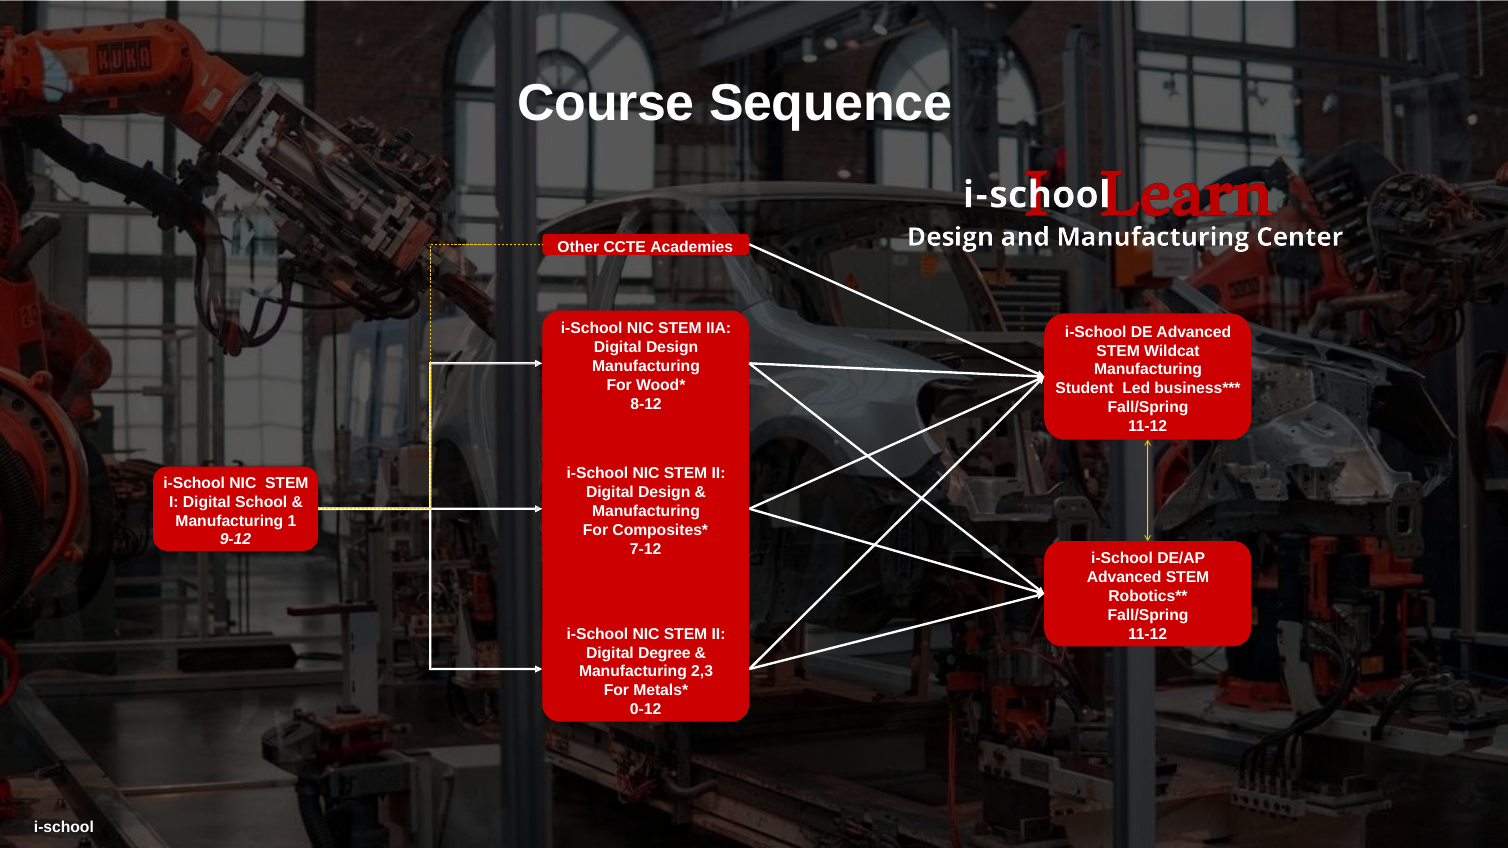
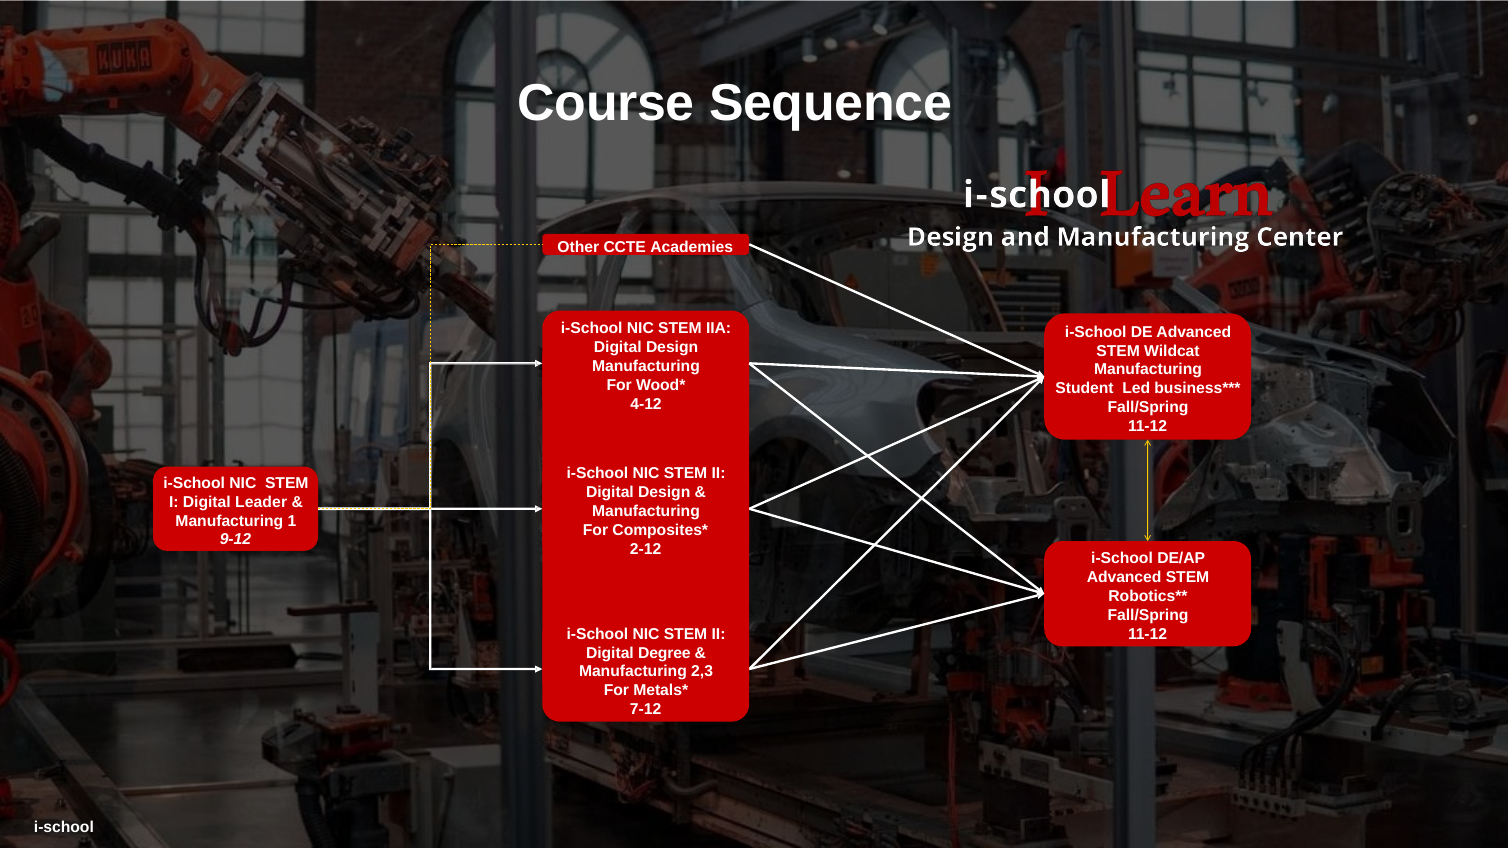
8-12: 8-12 -> 4-12 (646, 404)
School: School -> Leader (261, 502)
7-12: 7-12 -> 2-12 (646, 549)
0-12: 0-12 -> 7-12 (646, 710)
